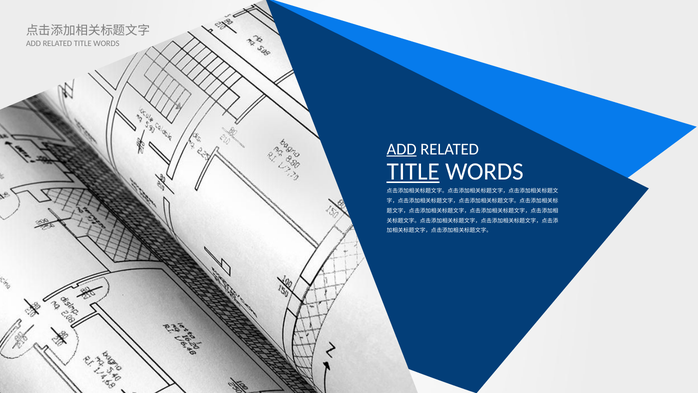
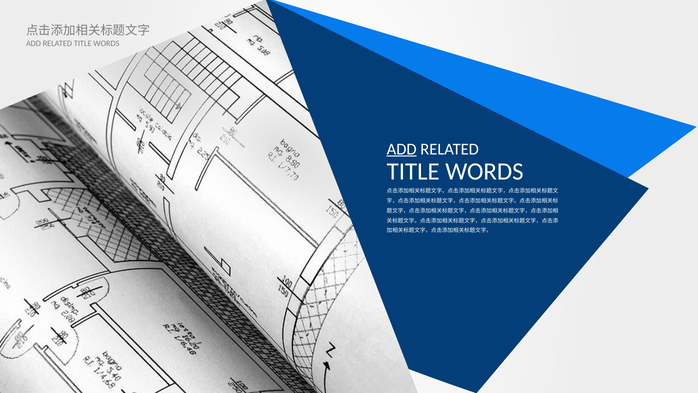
TITLE underline: present -> none (413, 171)
